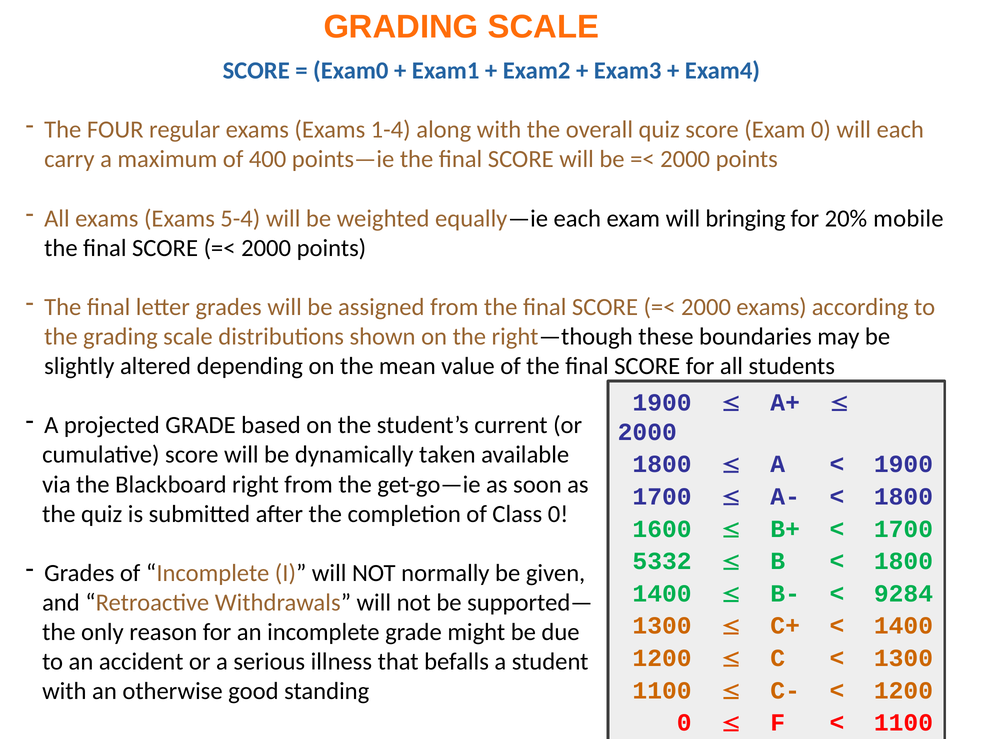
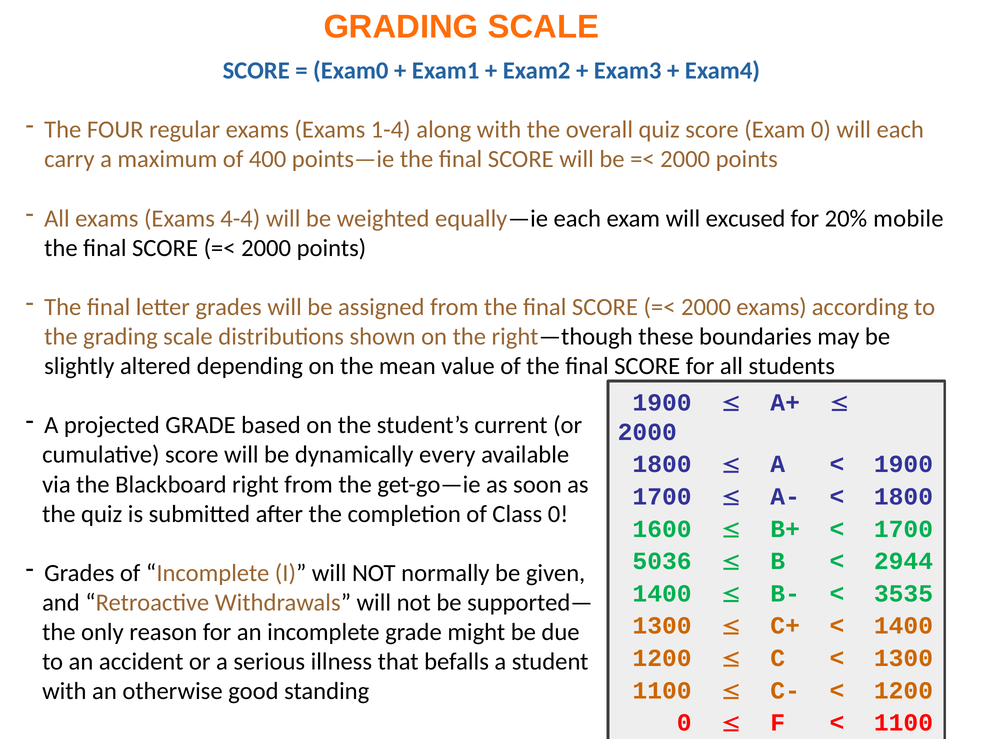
5-4: 5-4 -> 4-4 (240, 219)
bringing: bringing -> excused (746, 219)
taken: taken -> every (447, 455)
5332: 5332 -> 5036 (662, 562)
1800: 1800 -> 2944 (903, 562)
9284: 9284 -> 3535 (903, 594)
